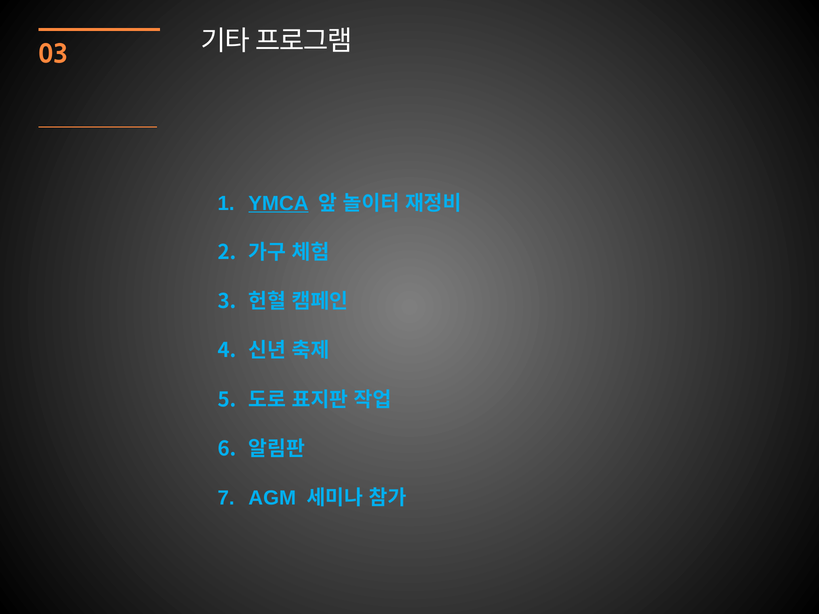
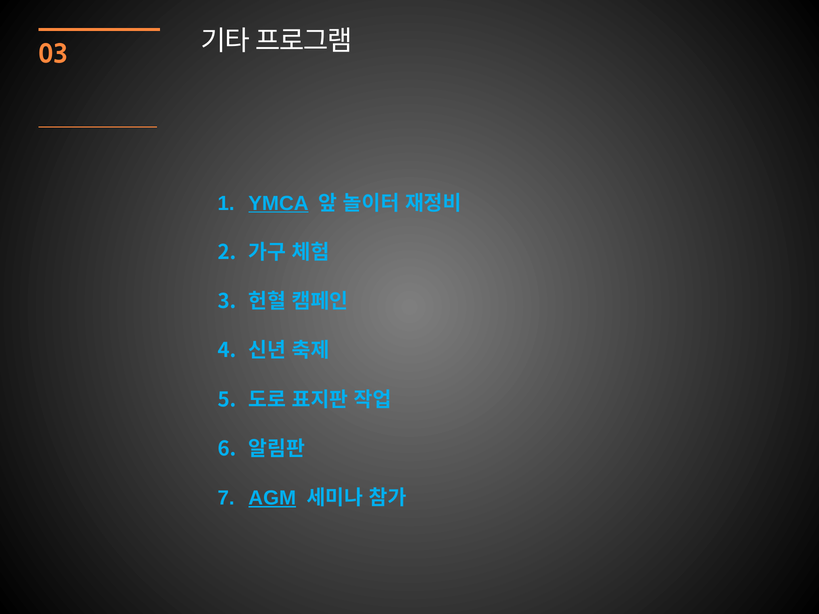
AGM underline: none -> present (272, 498)
